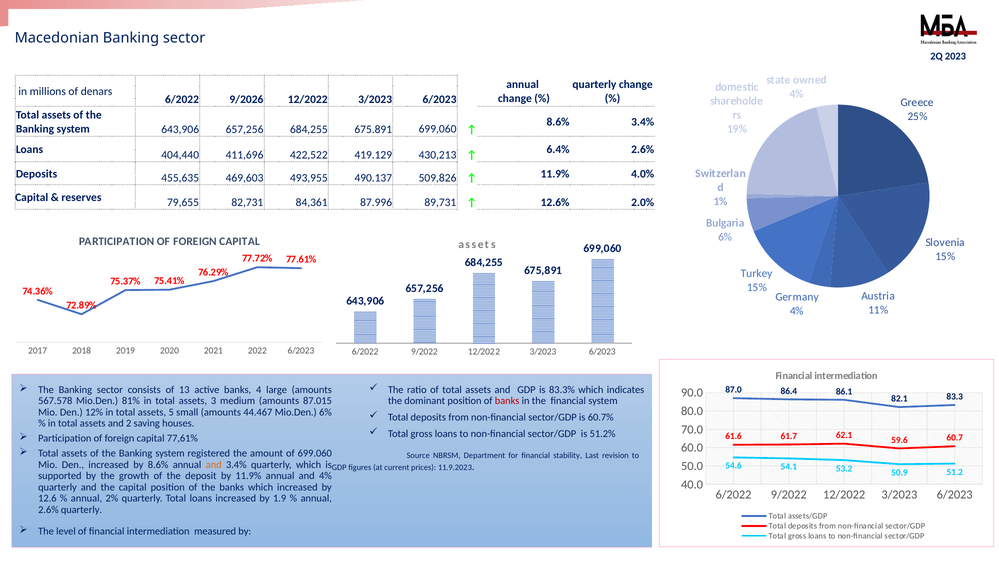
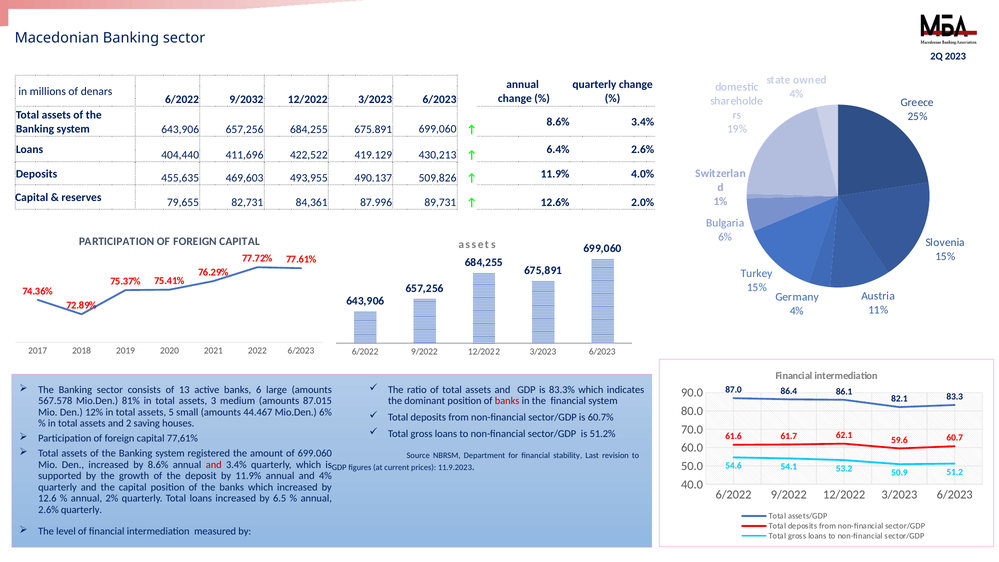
9/2026: 9/2026 -> 9/2032 (246, 100)
4: 4 -> 6 (259, 390)
and colour: orange -> red (214, 465)
1.9: 1.9 -> 6.5 (280, 498)
